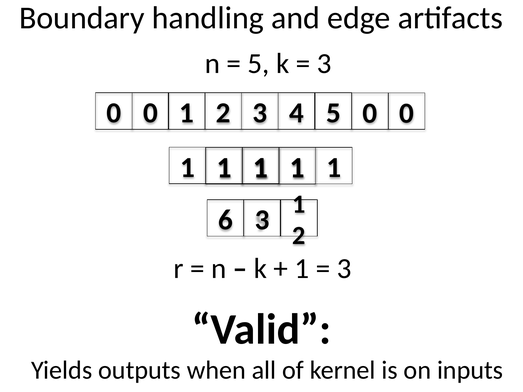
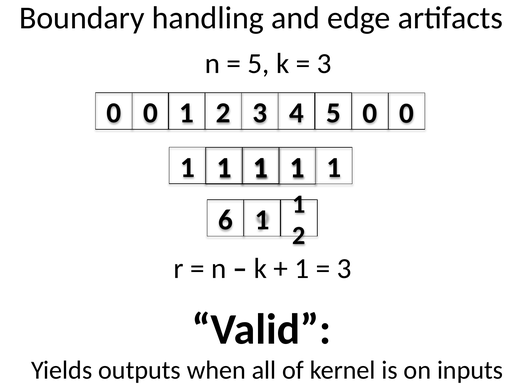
6 3: 3 -> 1 (262, 220)
